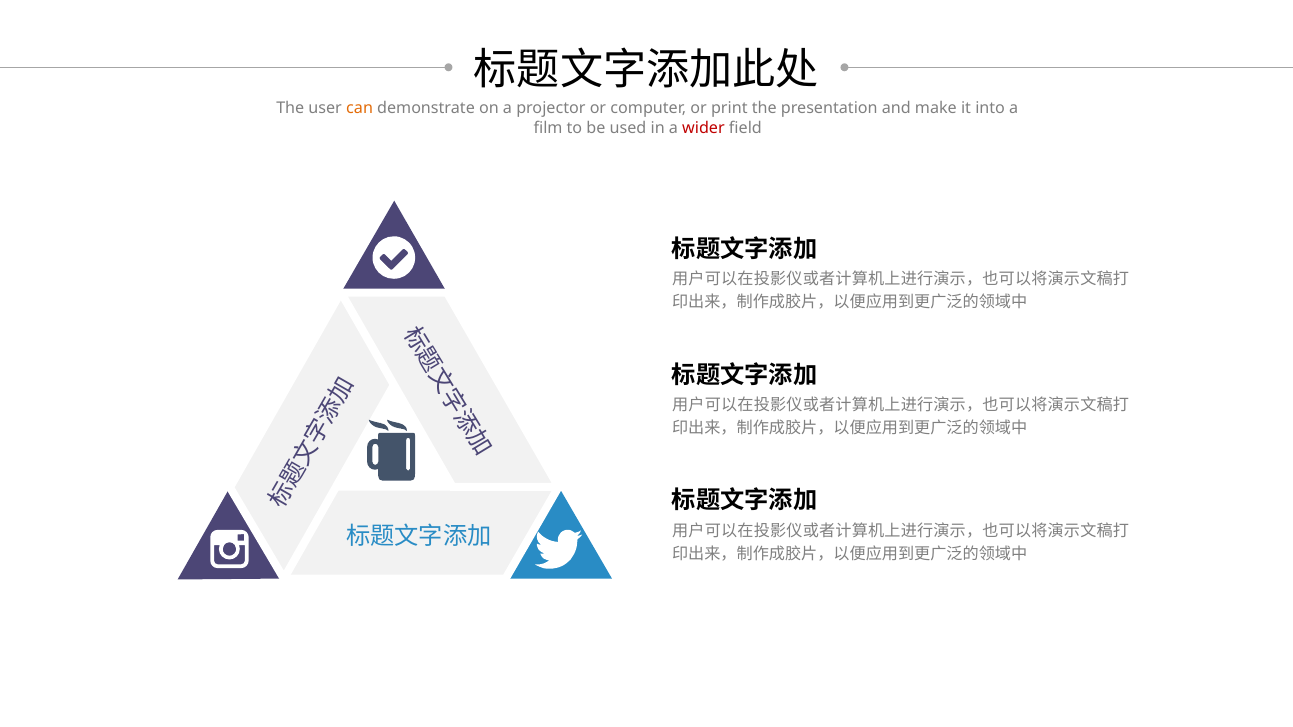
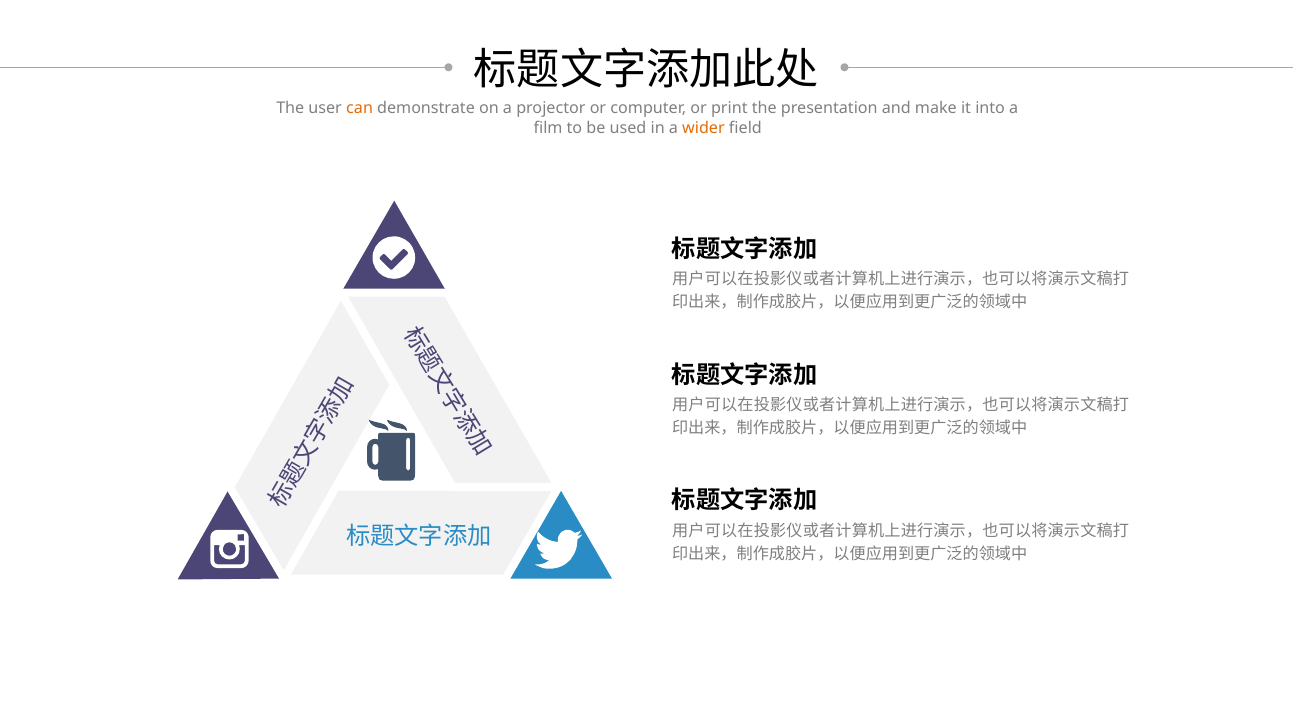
wider colour: red -> orange (703, 128)
